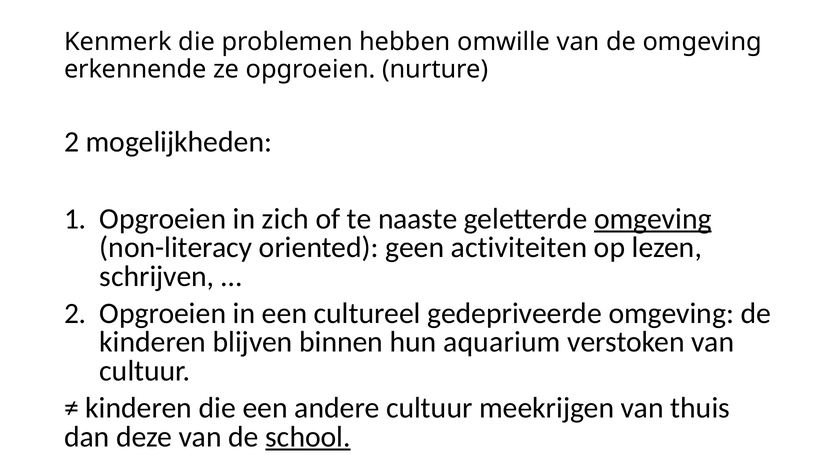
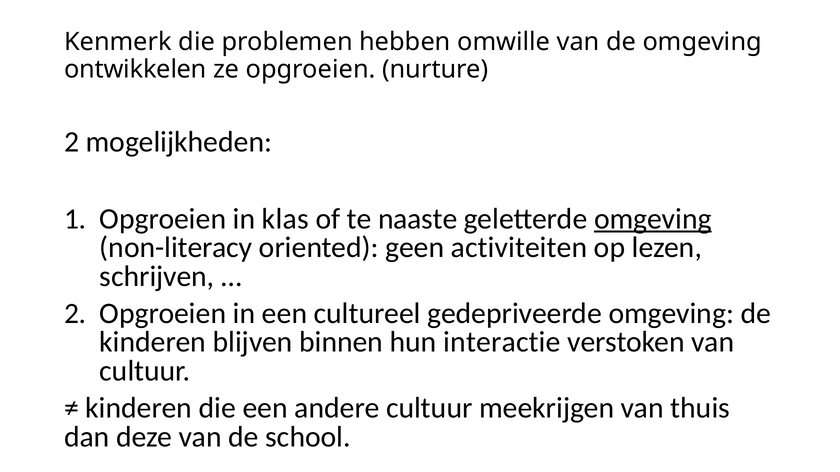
erkennende: erkennende -> ontwikkelen (135, 69)
zich: zich -> klas (285, 219)
aquarium: aquarium -> interactie (502, 343)
school underline: present -> none (308, 437)
